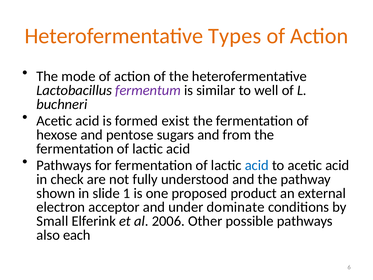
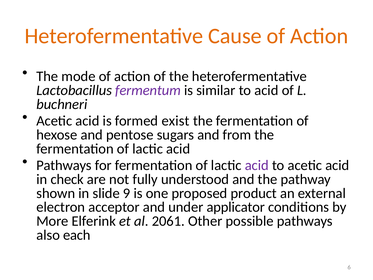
Types: Types -> Cause (235, 36)
to well: well -> acid (266, 90)
acid colour: blue -> purple (257, 165)
1: 1 -> 9 (127, 193)
dominate: dominate -> applicator (236, 207)
Small: Small -> More (52, 221)
2006: 2006 -> 2061 (168, 221)
